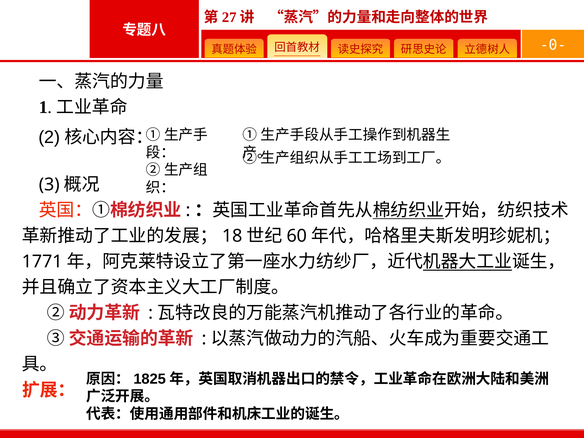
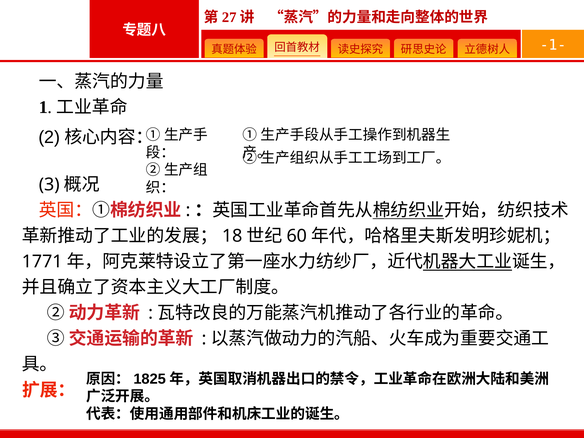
-0-: -0- -> -1- (553, 45)
